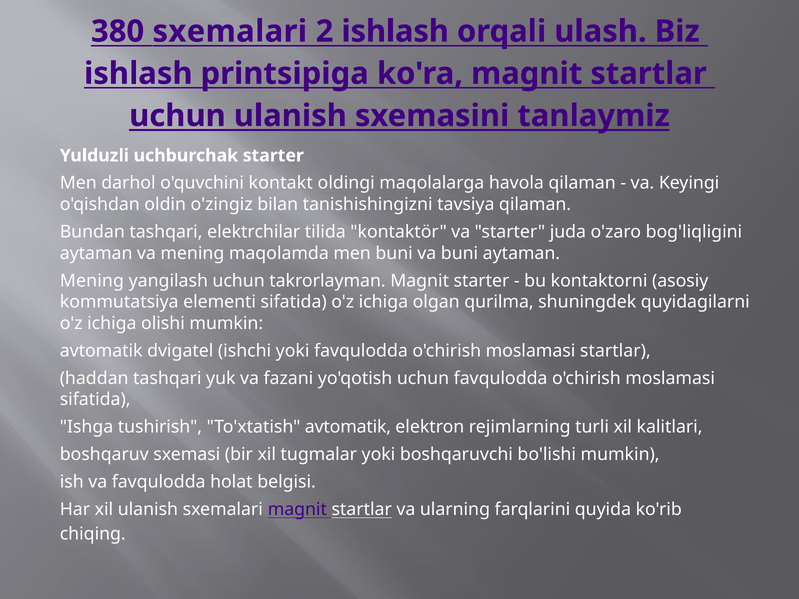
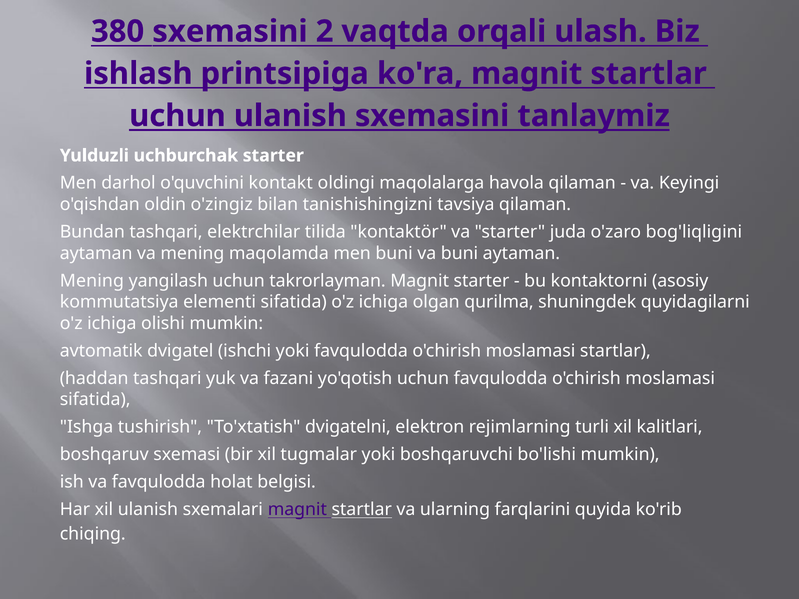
380 sxemalari: sxemalari -> sxemasini (230, 31)
2 ishlash: ishlash -> vaqtda (395, 31)
To'xtatish avtomatik: avtomatik -> dvigatelni (348, 427)
